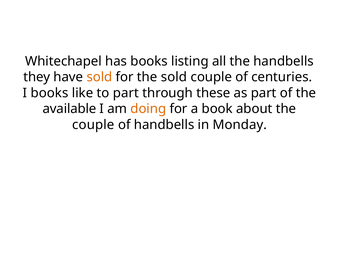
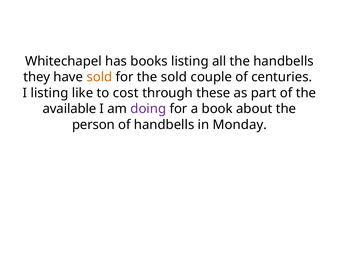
I books: books -> listing (50, 93)
to part: part -> cost (126, 93)
doing colour: orange -> purple (148, 109)
couple: couple -> person (93, 124)
